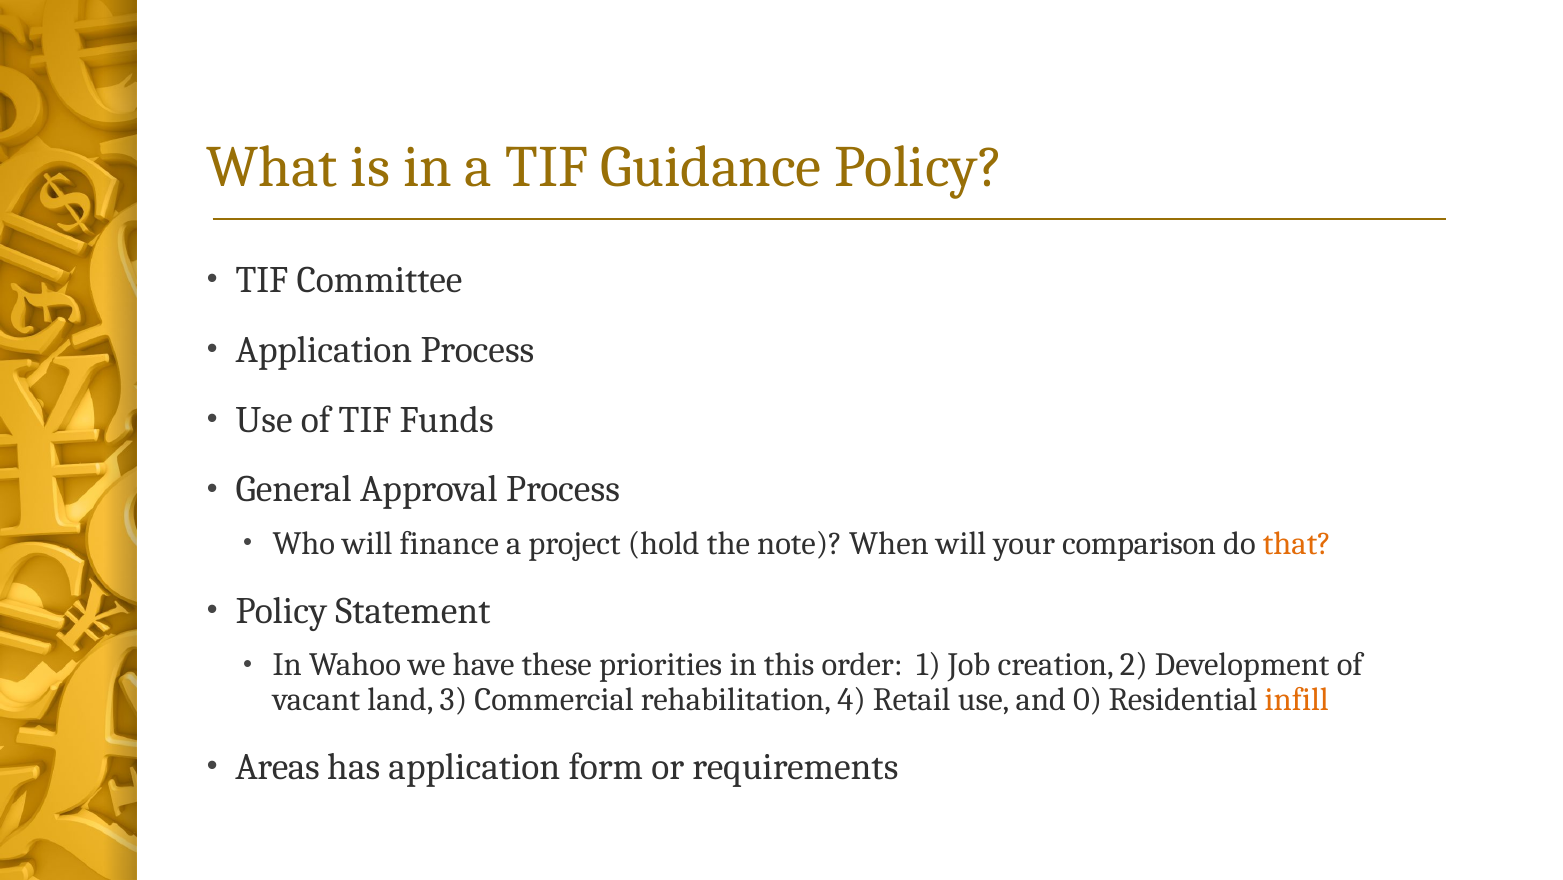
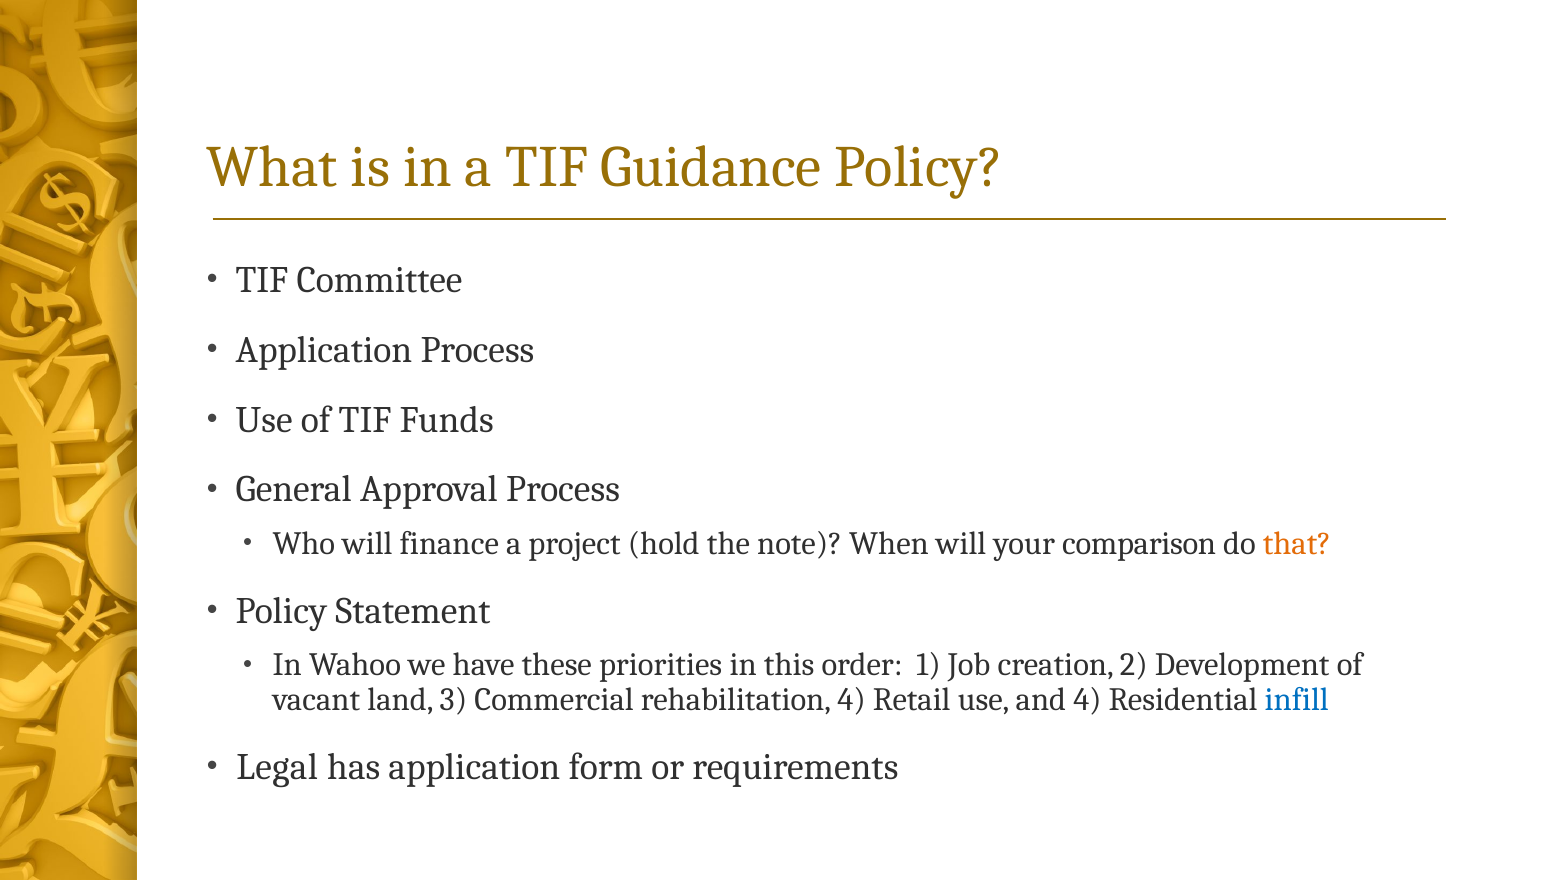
and 0: 0 -> 4 (1088, 700)
infill colour: orange -> blue (1297, 700)
Areas: Areas -> Legal (277, 767)
